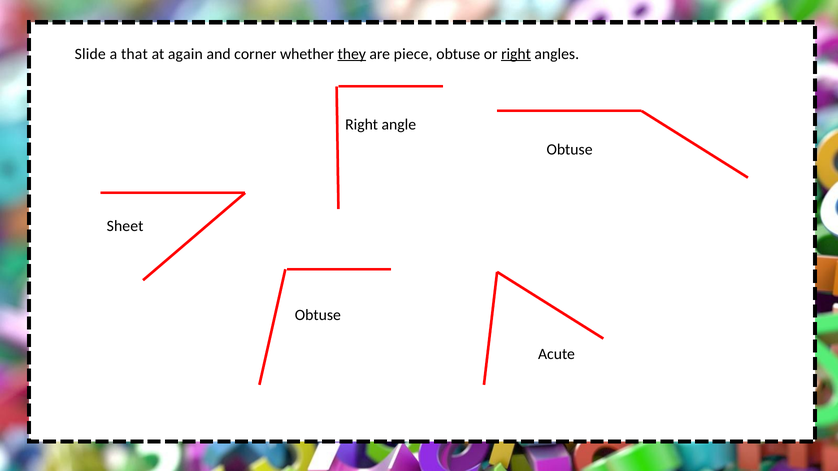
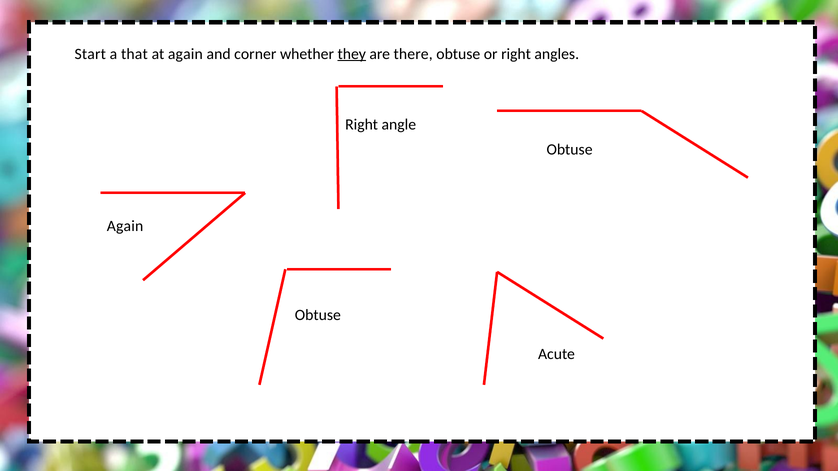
Slide: Slide -> Start (90, 54)
piece: piece -> there (413, 54)
right underline: present -> none (516, 54)
Sheet: Sheet -> Again (125, 226)
